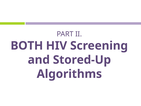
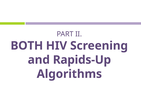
Stored-Up: Stored-Up -> Rapids-Up (82, 60)
